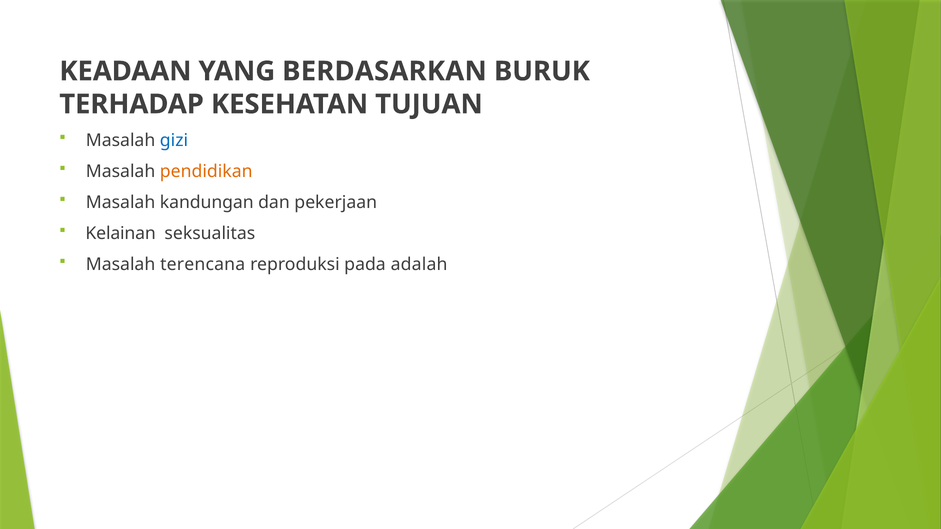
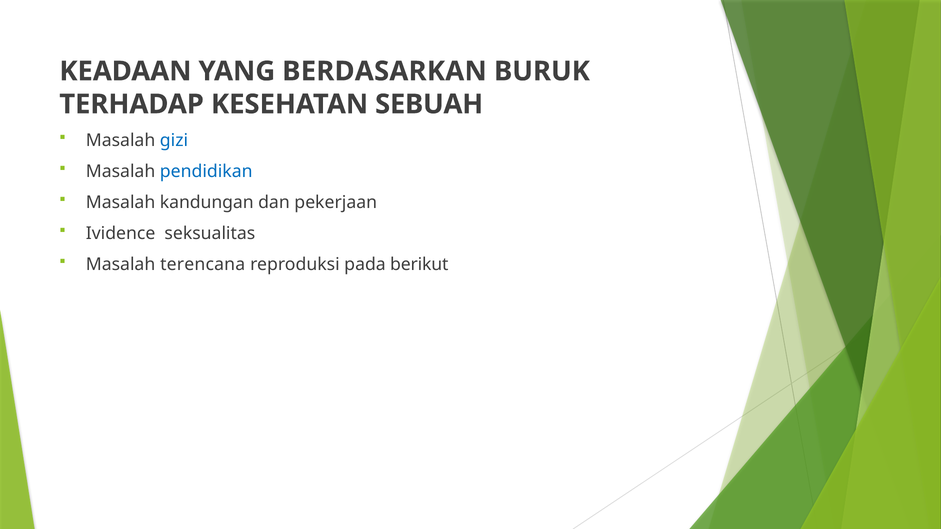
TUJUAN: TUJUAN -> SEBUAH (429, 104)
pendidikan colour: orange -> blue (206, 171)
Kelainan: Kelainan -> Ividence (121, 233)
adalah: adalah -> berikut (419, 264)
